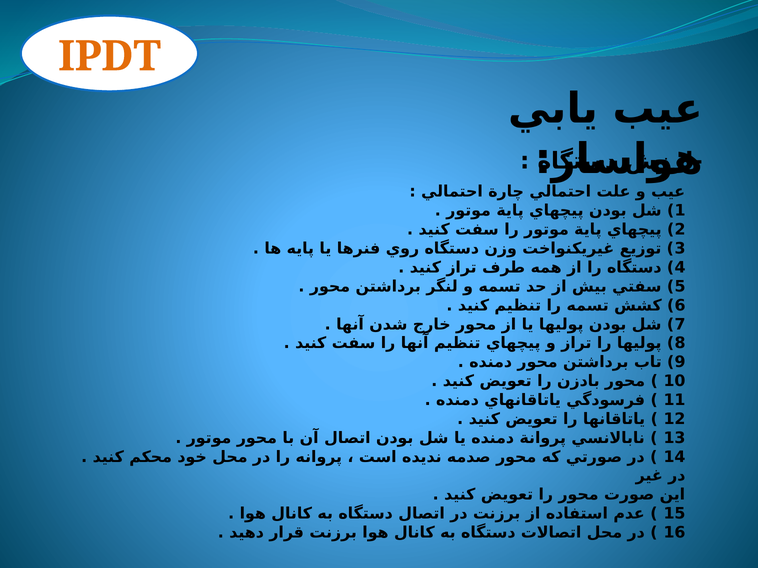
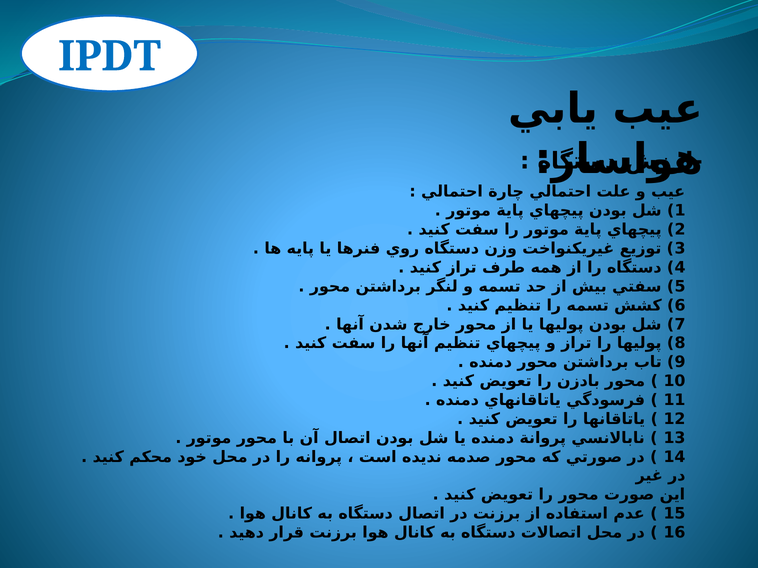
IPDT colour: orange -> blue (110, 56)
